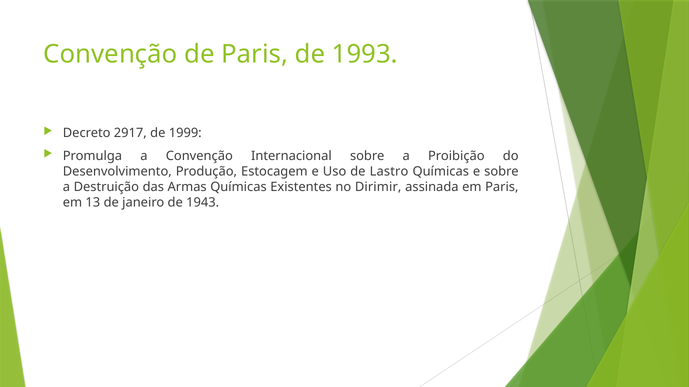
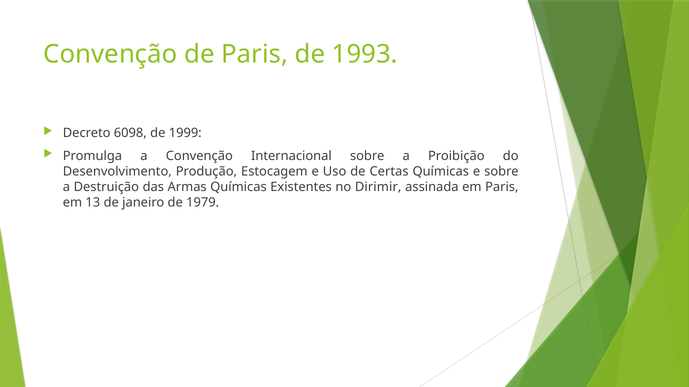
2917: 2917 -> 6098 (130, 133)
Lastro: Lastro -> Certas (389, 172)
1943: 1943 -> 1979 (203, 203)
